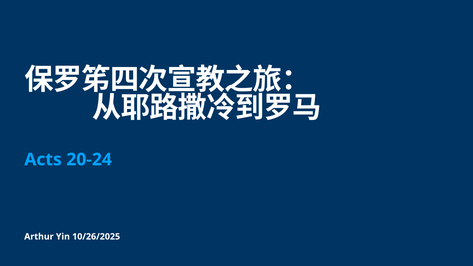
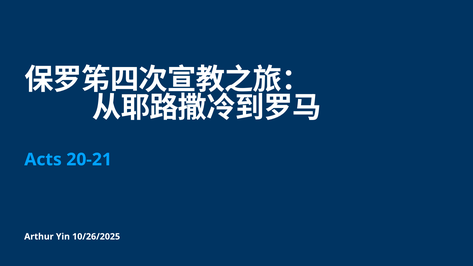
20-24: 20-24 -> 20-21 (89, 160)
